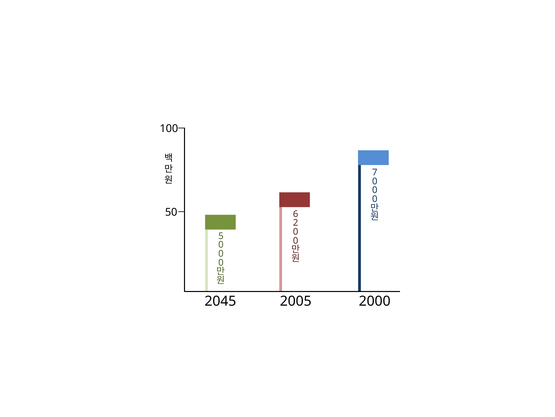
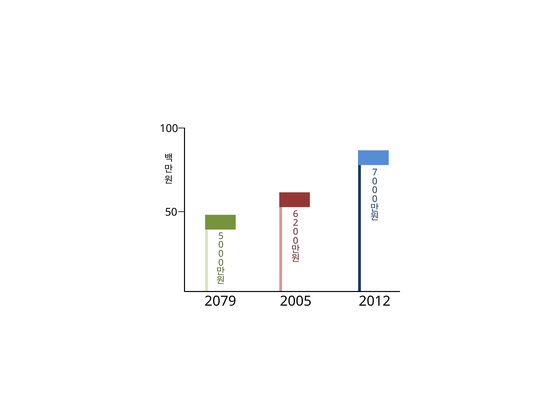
2045: 2045 -> 2079 (220, 301)
2000: 2000 -> 2012 (375, 301)
